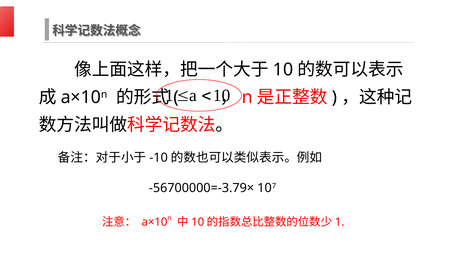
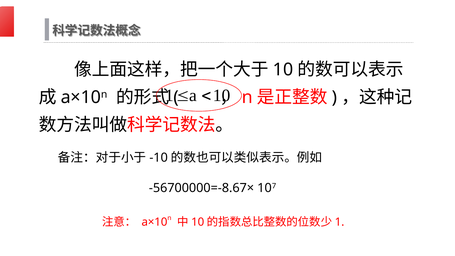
-56700000=-3.79×: -56700000=-3.79× -> -56700000=-8.67× (201, 188)
